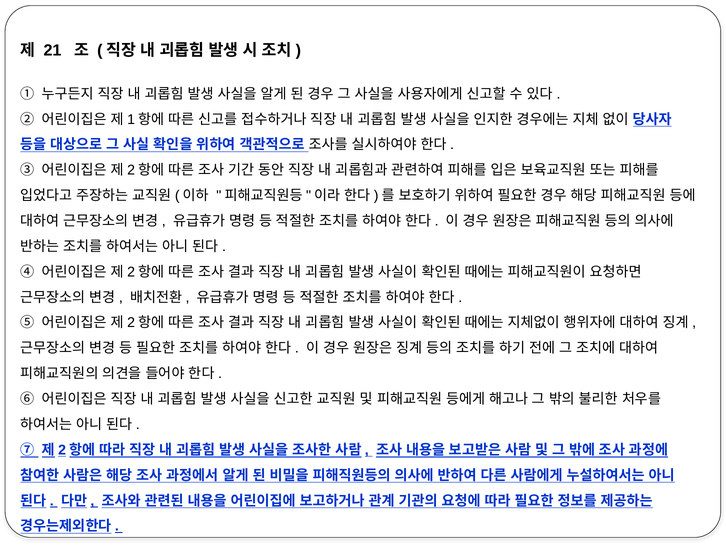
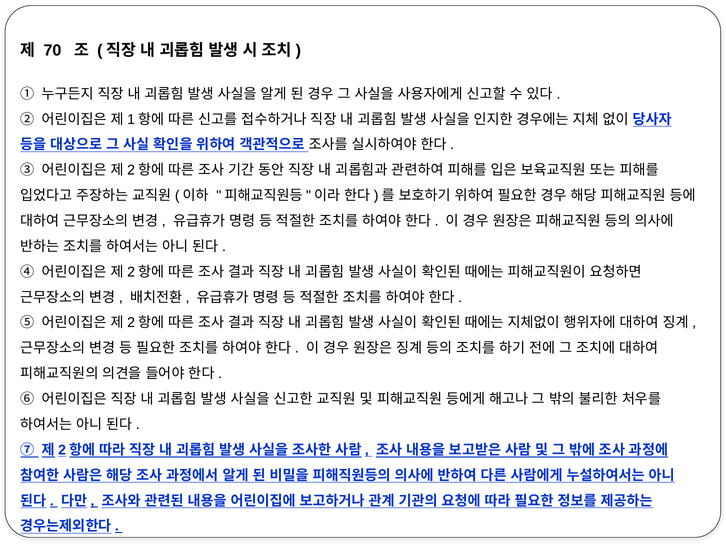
21: 21 -> 70 (52, 50)
